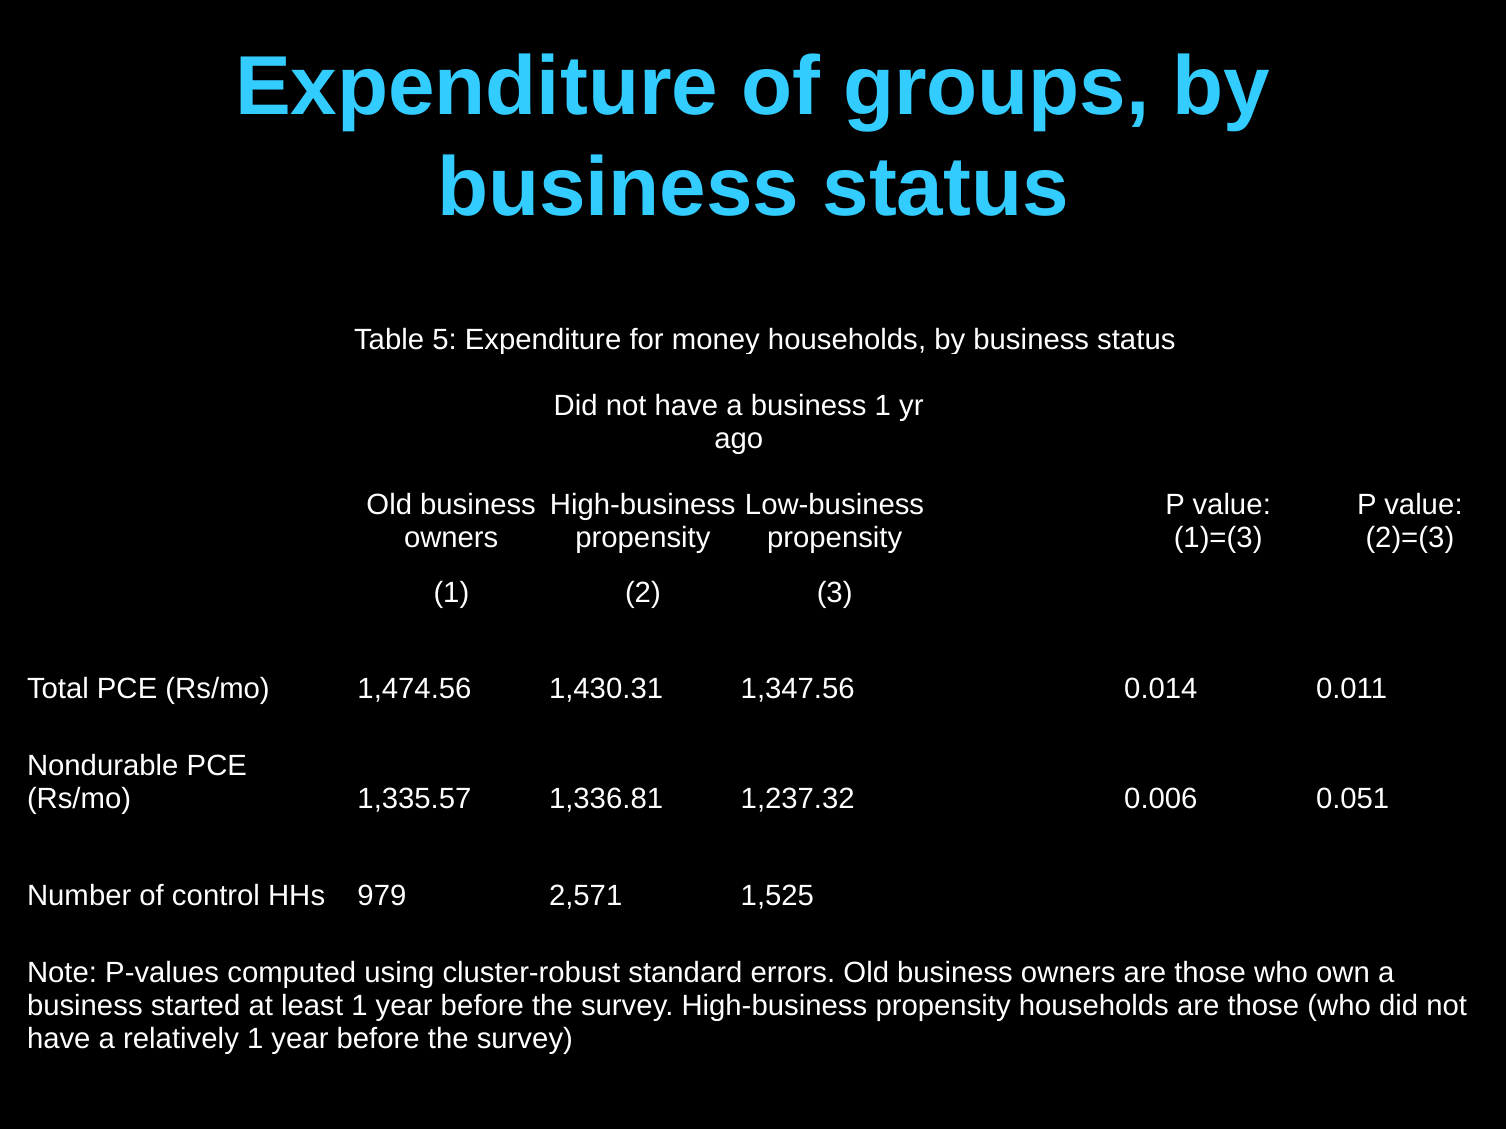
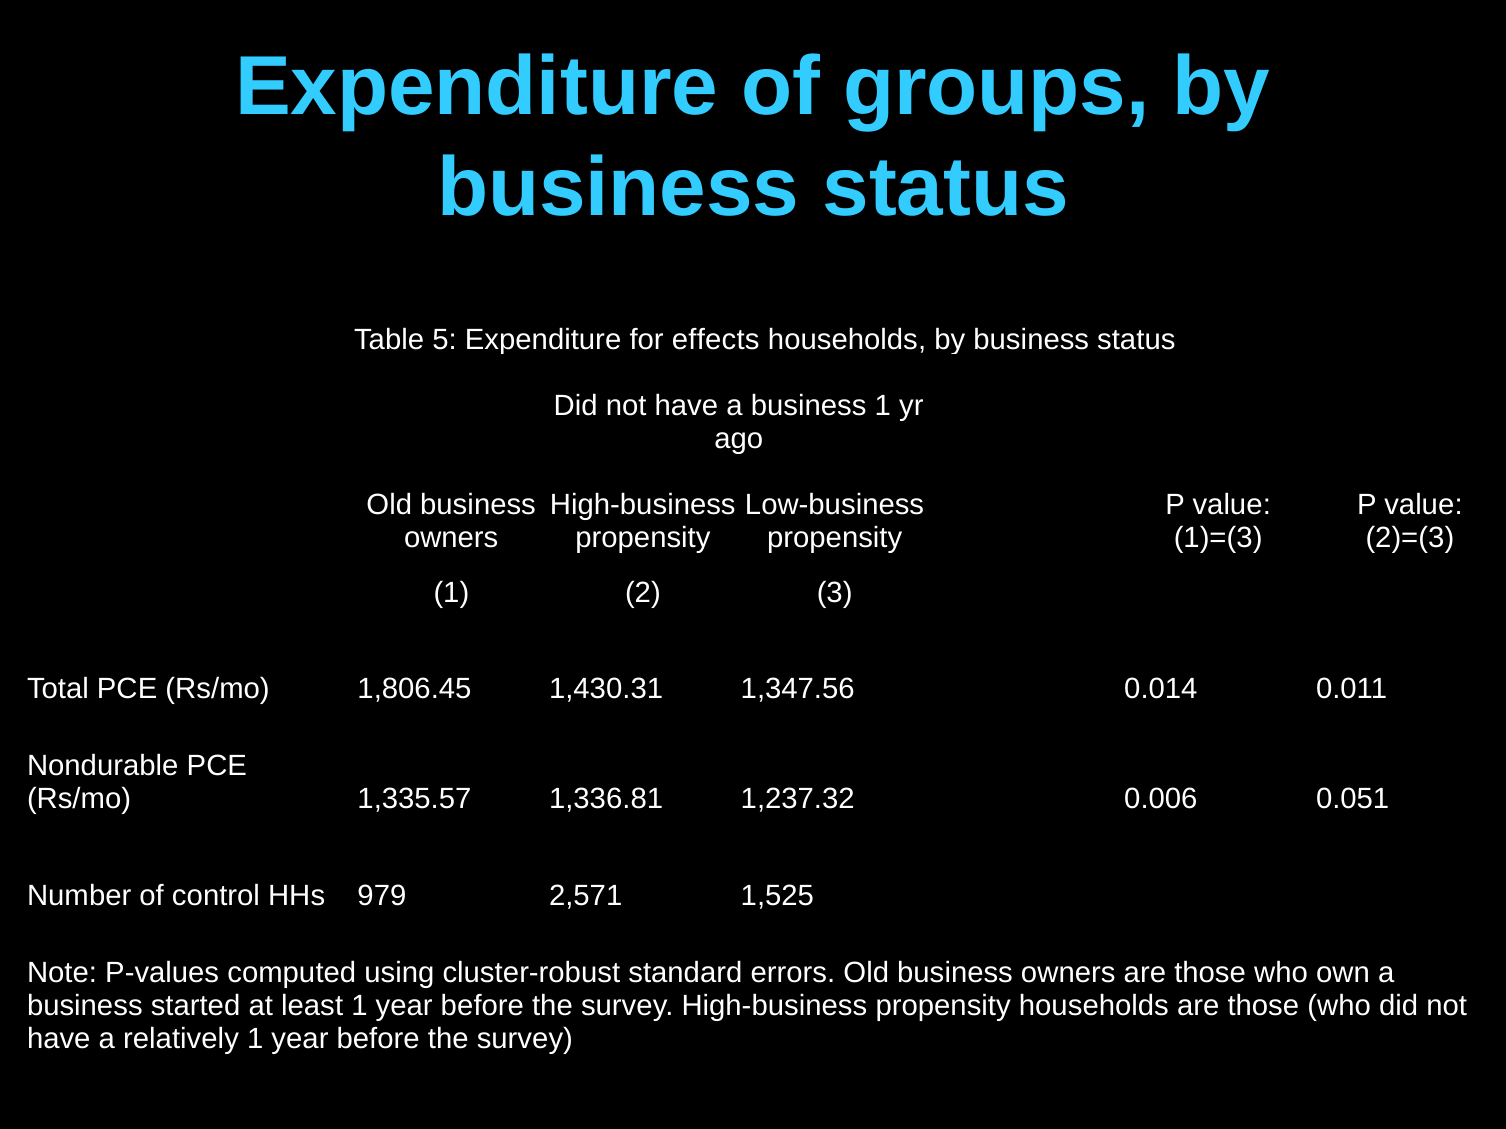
money: money -> effects (716, 340)
1,474.56: 1,474.56 -> 1,806.45 (414, 690)
